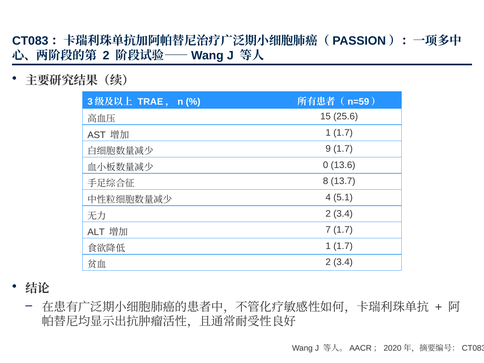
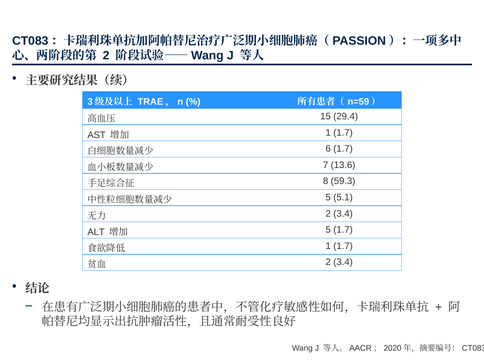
25.6: 25.6 -> 29.4 (346, 116)
9: 9 -> 6 (328, 149)
0: 0 -> 7 (326, 165)
13.7: 13.7 -> 59.3 (343, 181)
4: 4 -> 5 (328, 197)
7: 7 -> 5 (328, 230)
